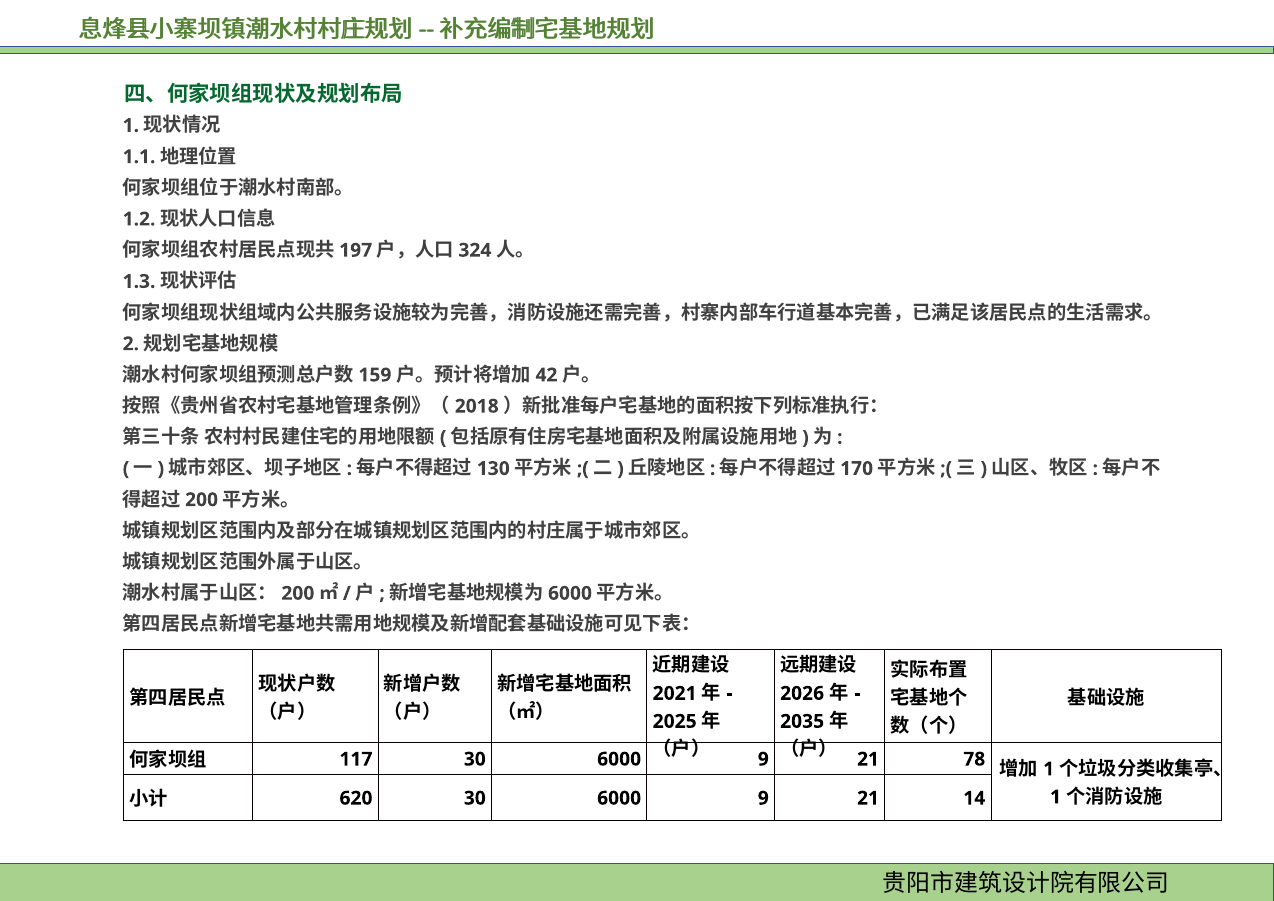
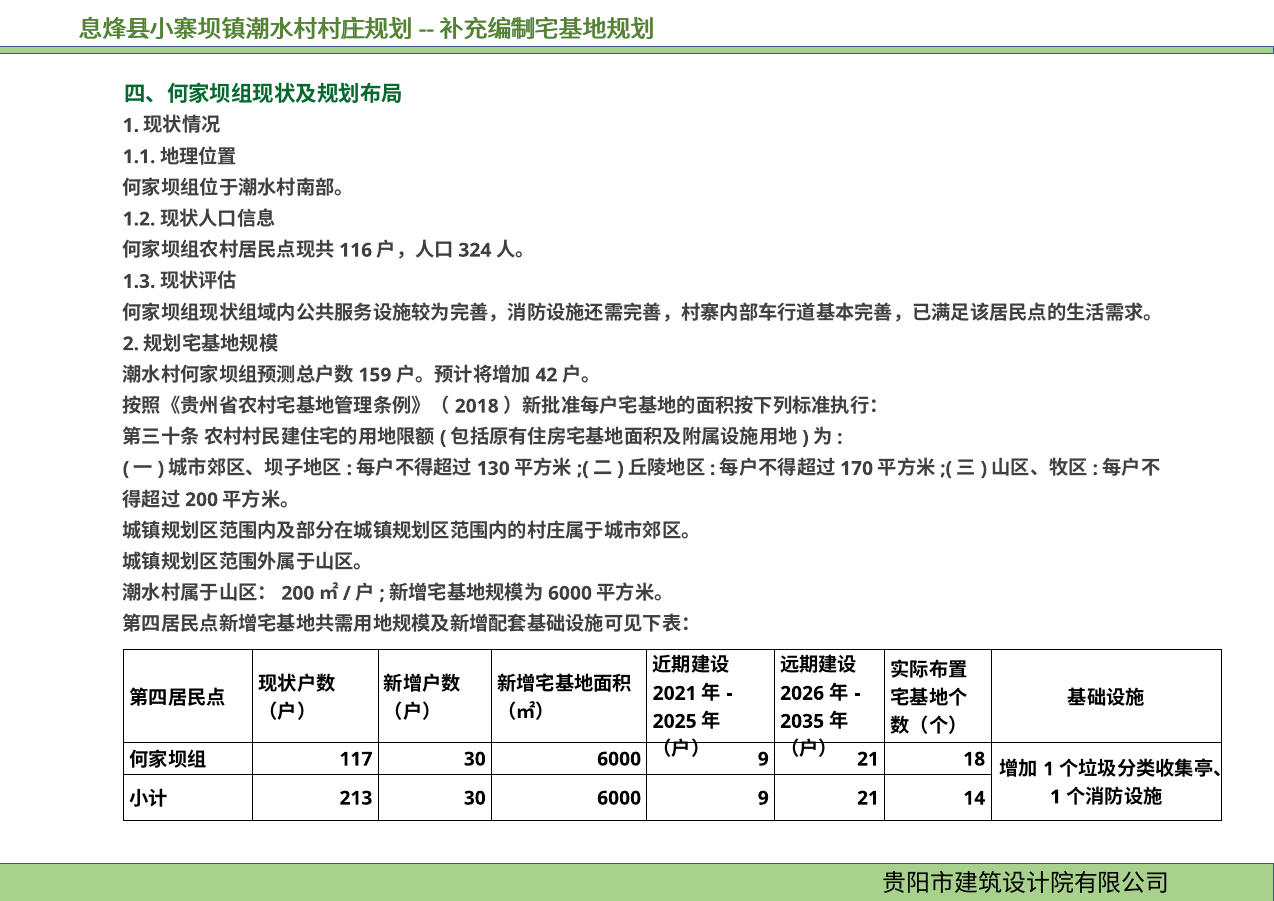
197: 197 -> 116 (356, 250)
78: 78 -> 18 (974, 759)
620: 620 -> 213 (356, 798)
